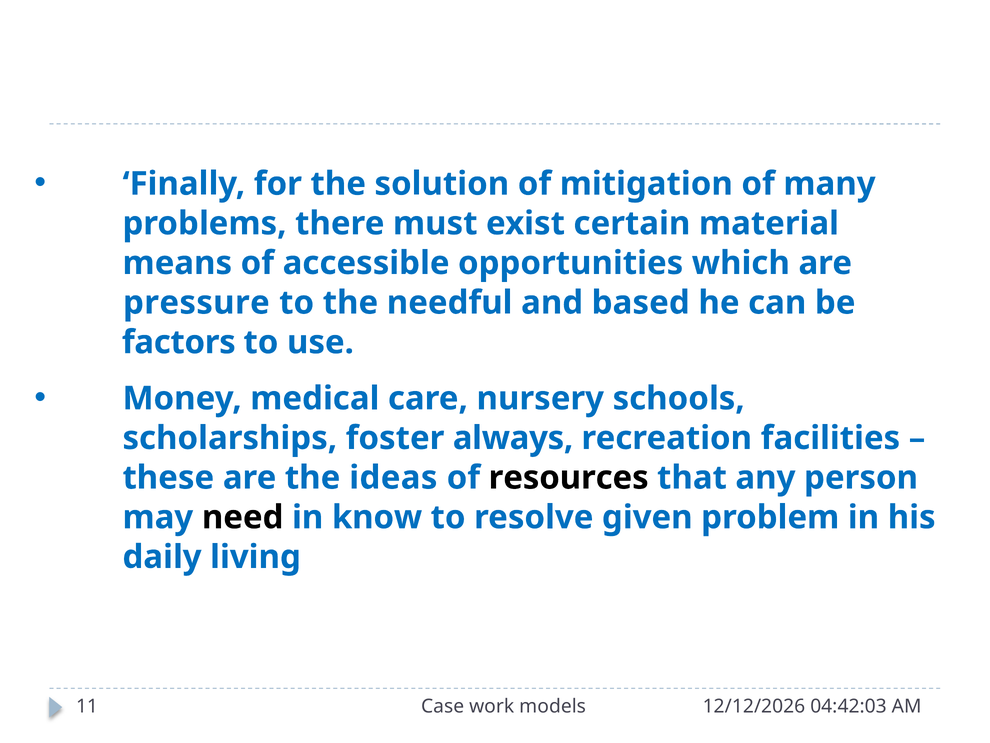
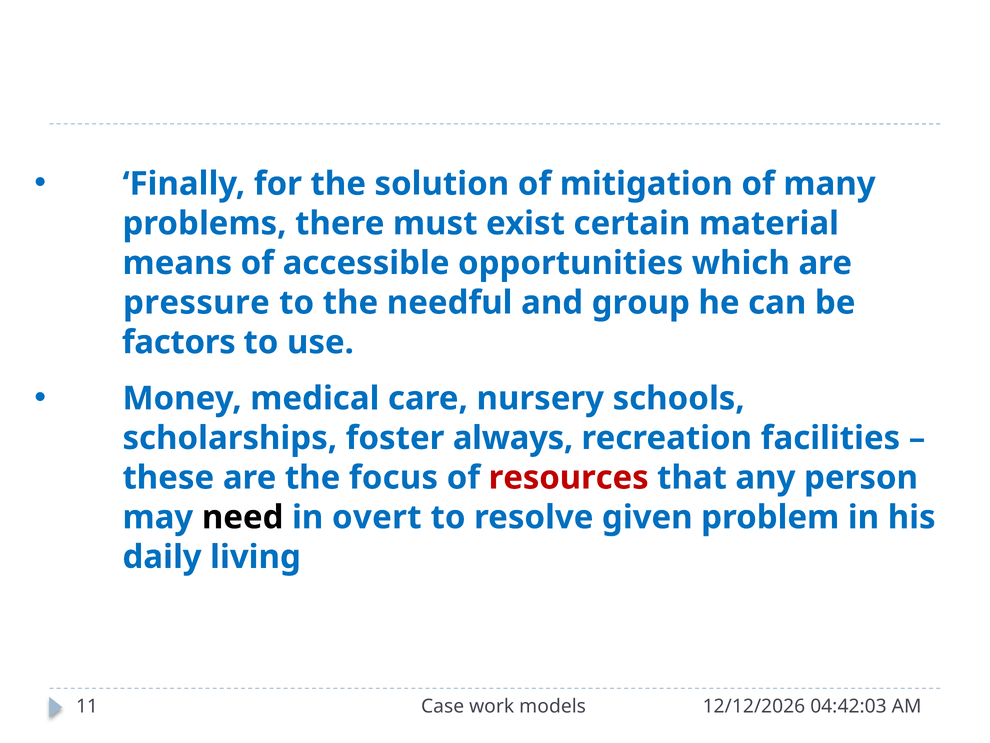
based: based -> group (641, 303)
ideas: ideas -> focus (393, 477)
resources colour: black -> red (569, 477)
know: know -> overt (377, 517)
